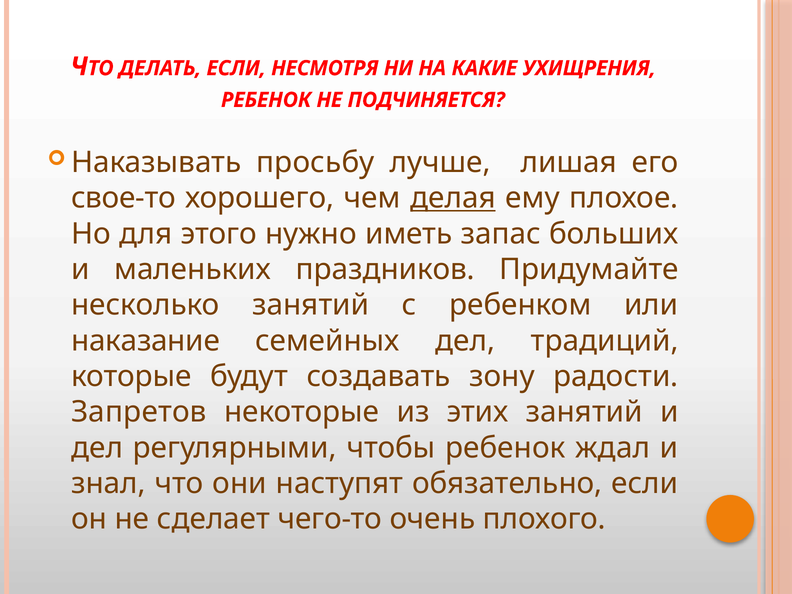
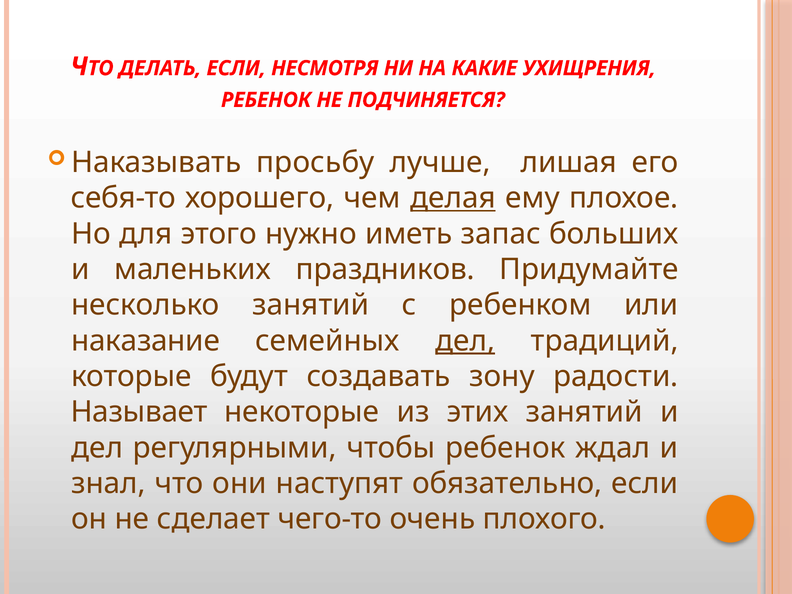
свое-то: свое-то -> себя-то (123, 198)
дел underline: none -> present (465, 341)
Запретов: Запретов -> Называет (139, 412)
